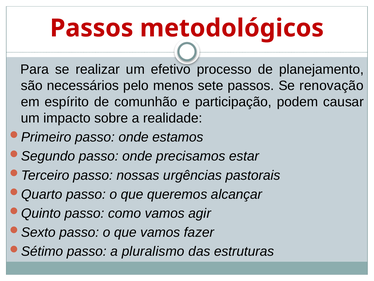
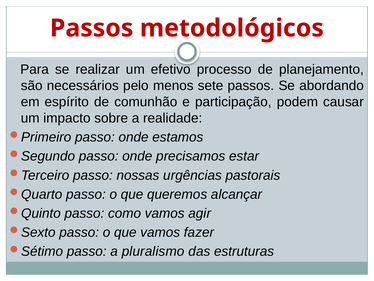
renovação: renovação -> abordando (332, 86)
